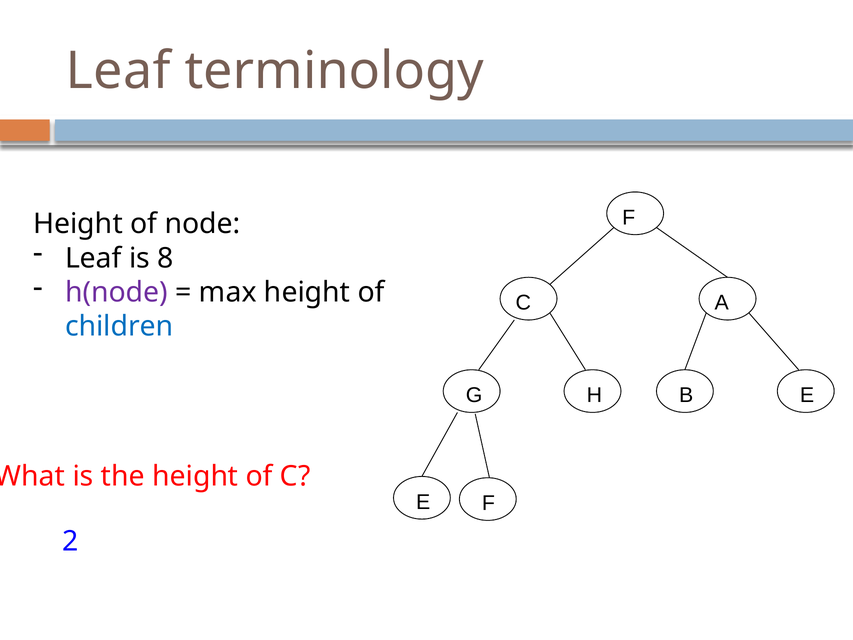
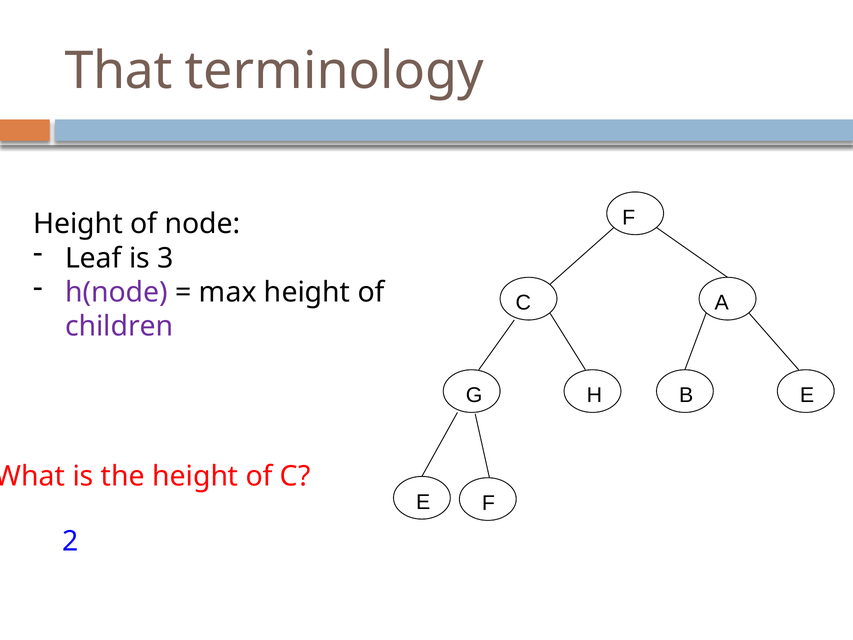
Leaf: Leaf -> That (119, 71)
8: 8 -> 3 (166, 258)
children colour: blue -> purple (119, 326)
